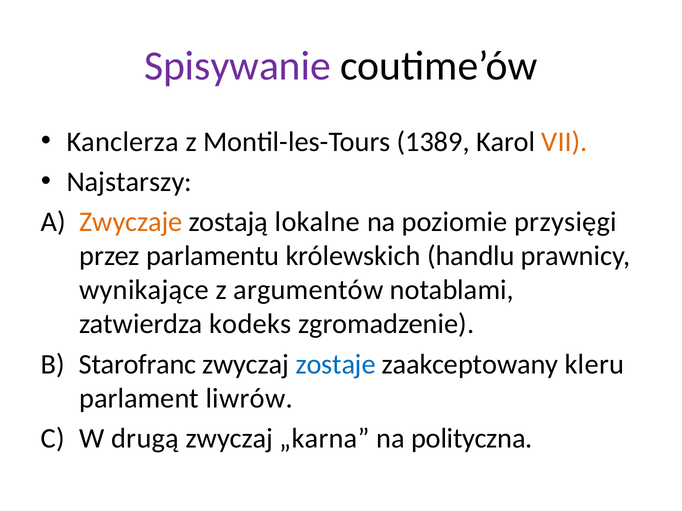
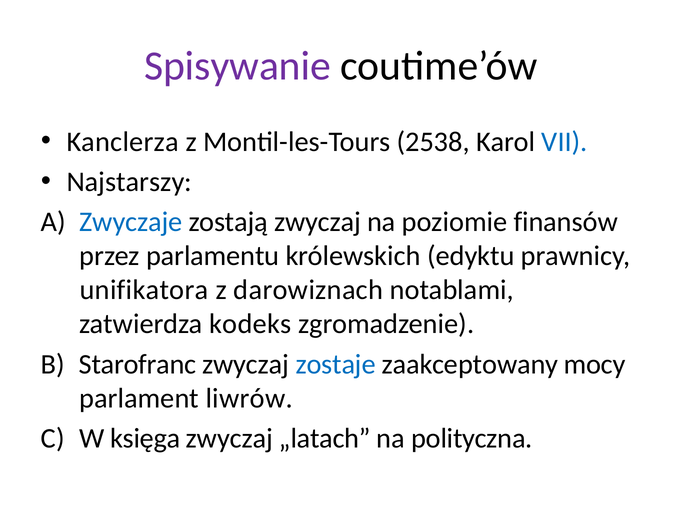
1389: 1389 -> 2538 (433, 142)
VII colour: orange -> blue (564, 142)
Zwyczaje colour: orange -> blue (131, 222)
zostają lokalne: lokalne -> zwyczaj (318, 222)
przysięgi: przysięgi -> finansów (566, 222)
handlu: handlu -> edyktu (471, 256)
wynikające: wynikające -> unifikatora (144, 290)
argumentów: argumentów -> darowiznach (308, 290)
kleru: kleru -> mocy (595, 365)
drugą: drugą -> księga (145, 439)
„karna: „karna -> „latach (325, 439)
